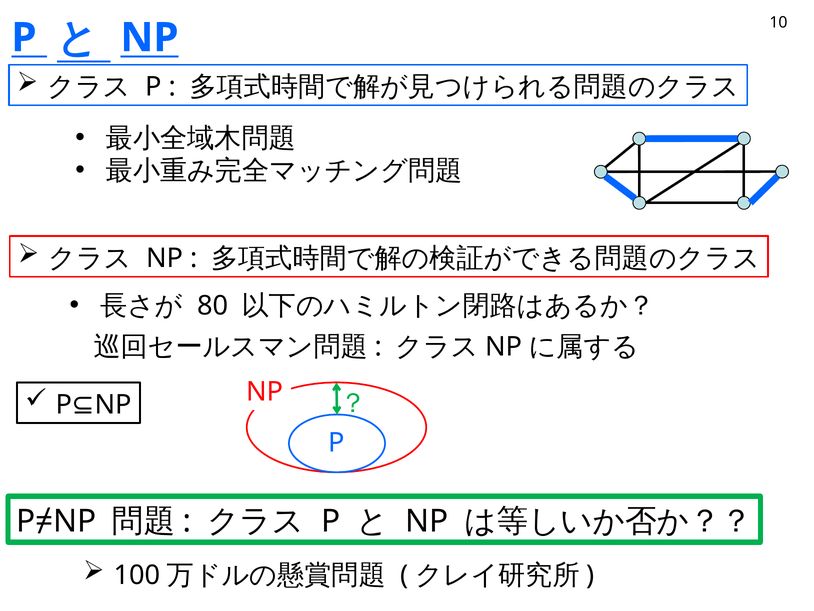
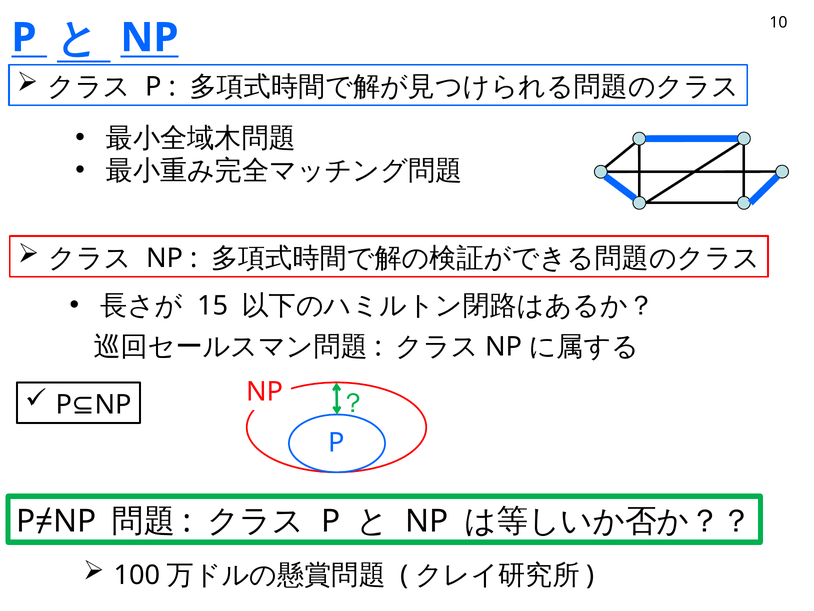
80: 80 -> 15 (213, 306)
